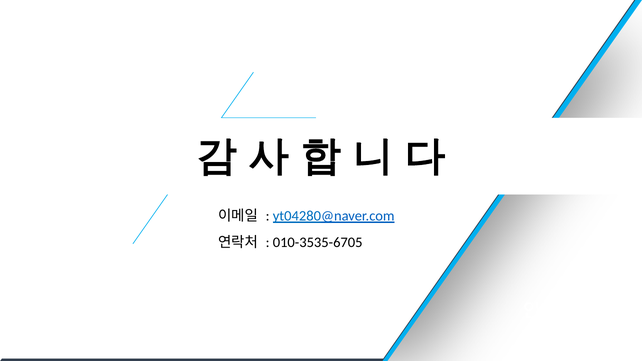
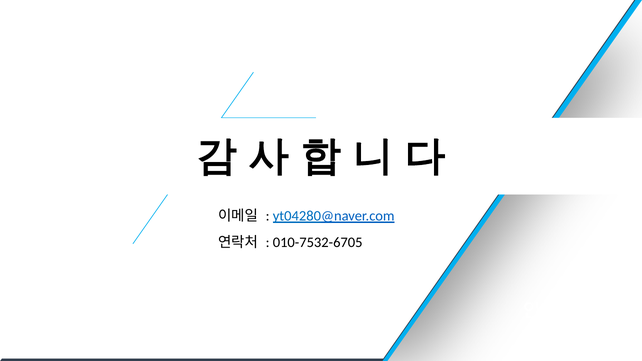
010-3535-6705: 010-3535-6705 -> 010-7532-6705 (318, 243)
